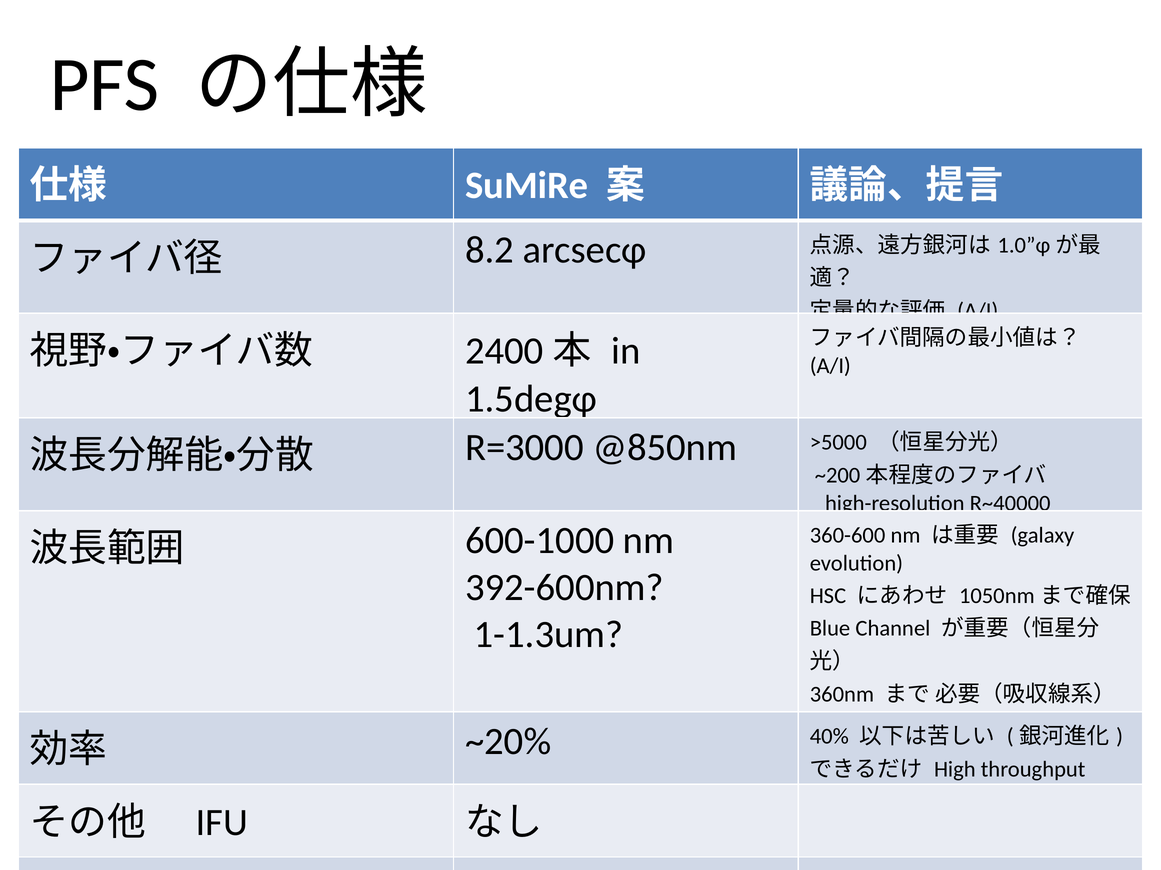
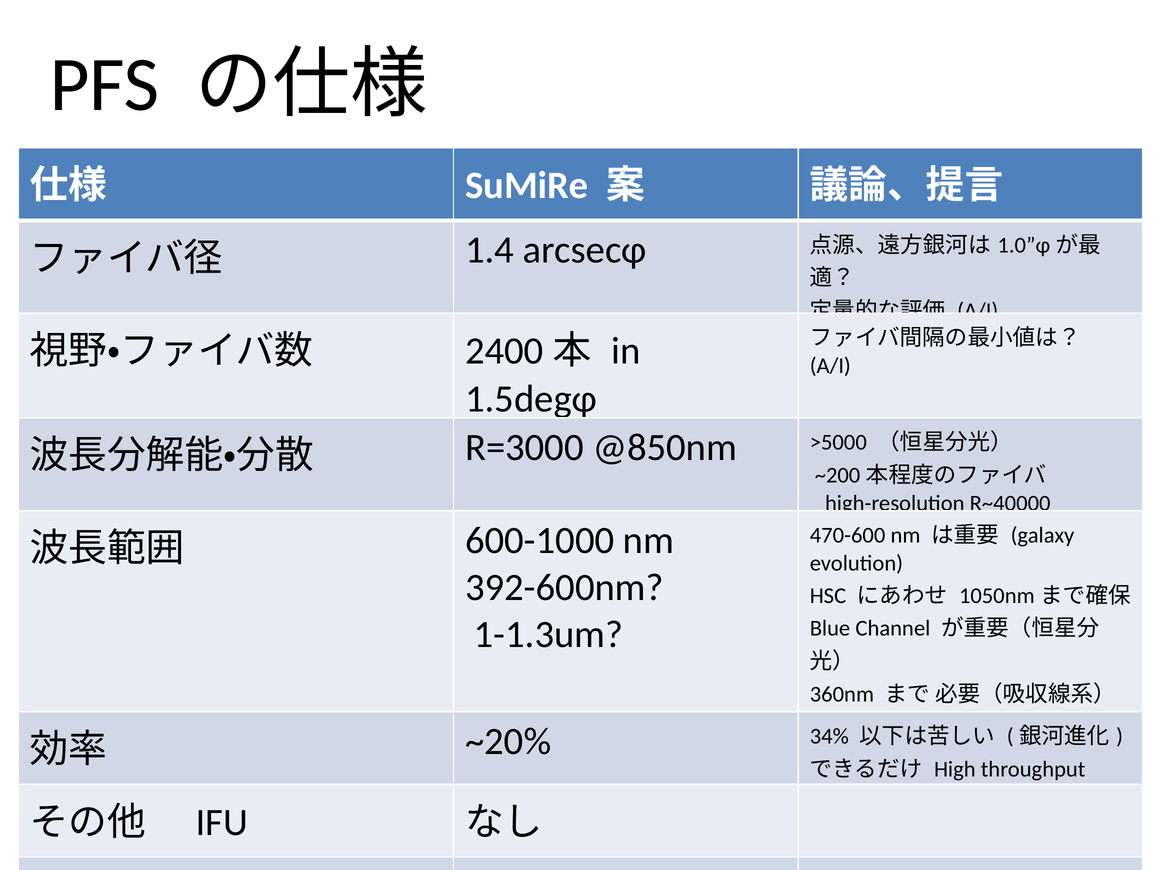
8.2: 8.2 -> 1.4 (490, 250)
360-600: 360-600 -> 470-600 (848, 536)
40%: 40% -> 34% (829, 737)
